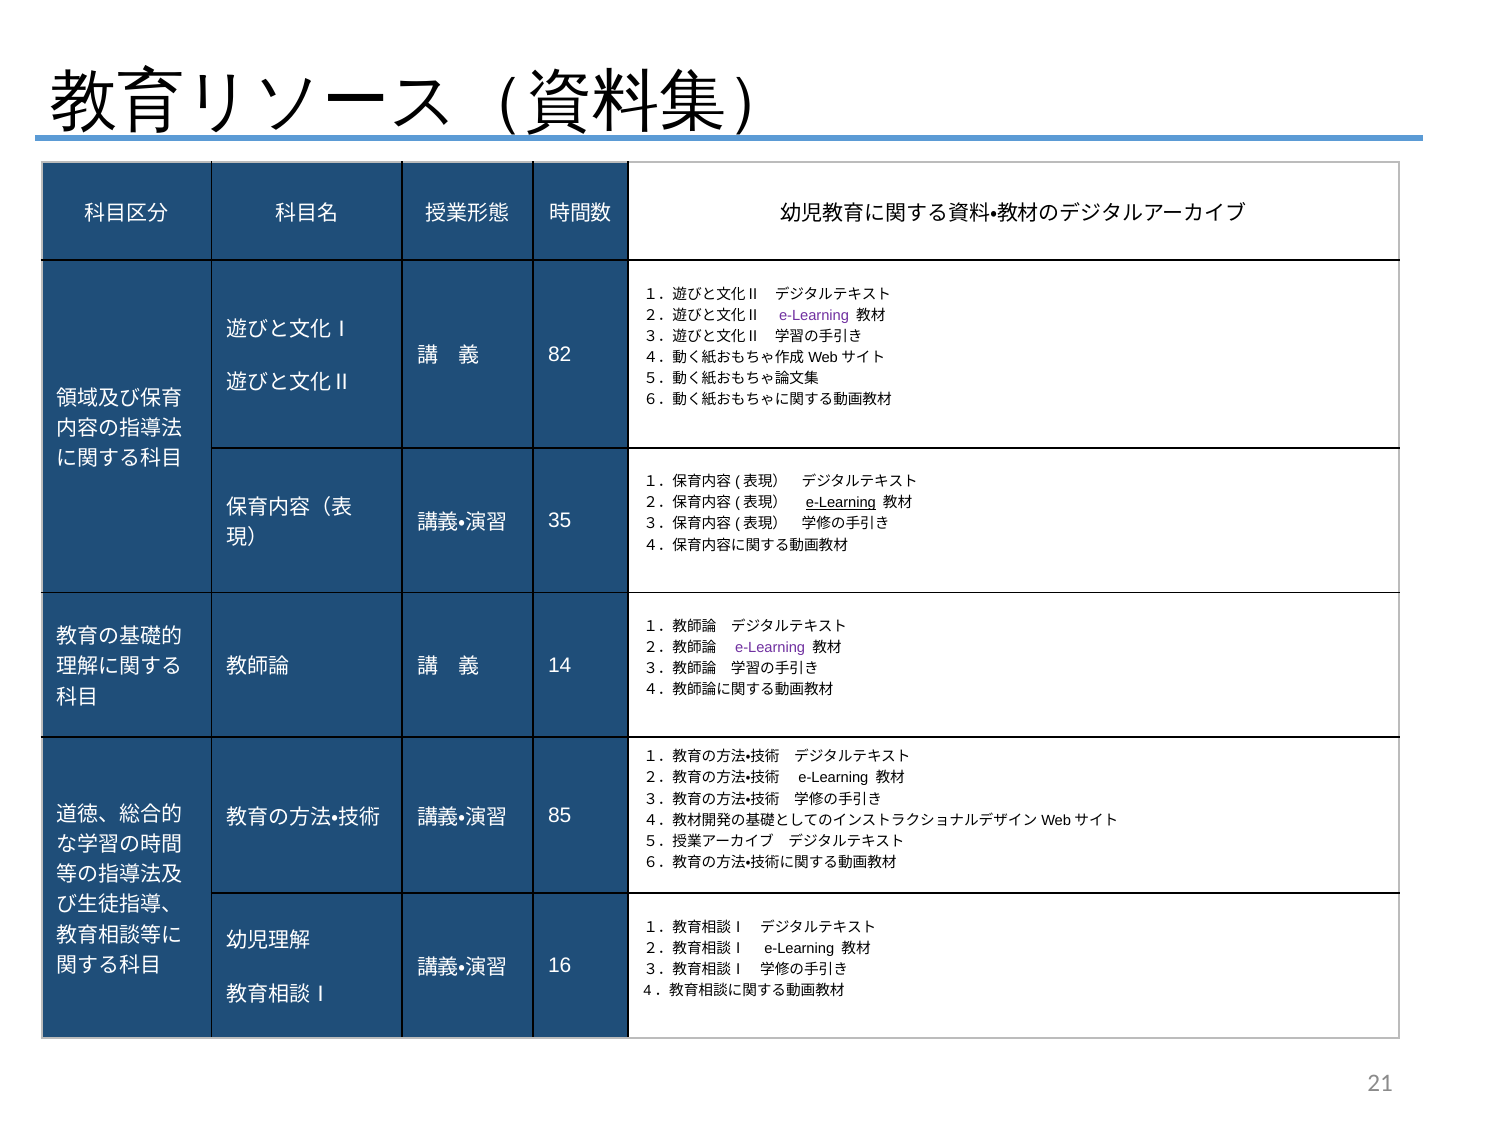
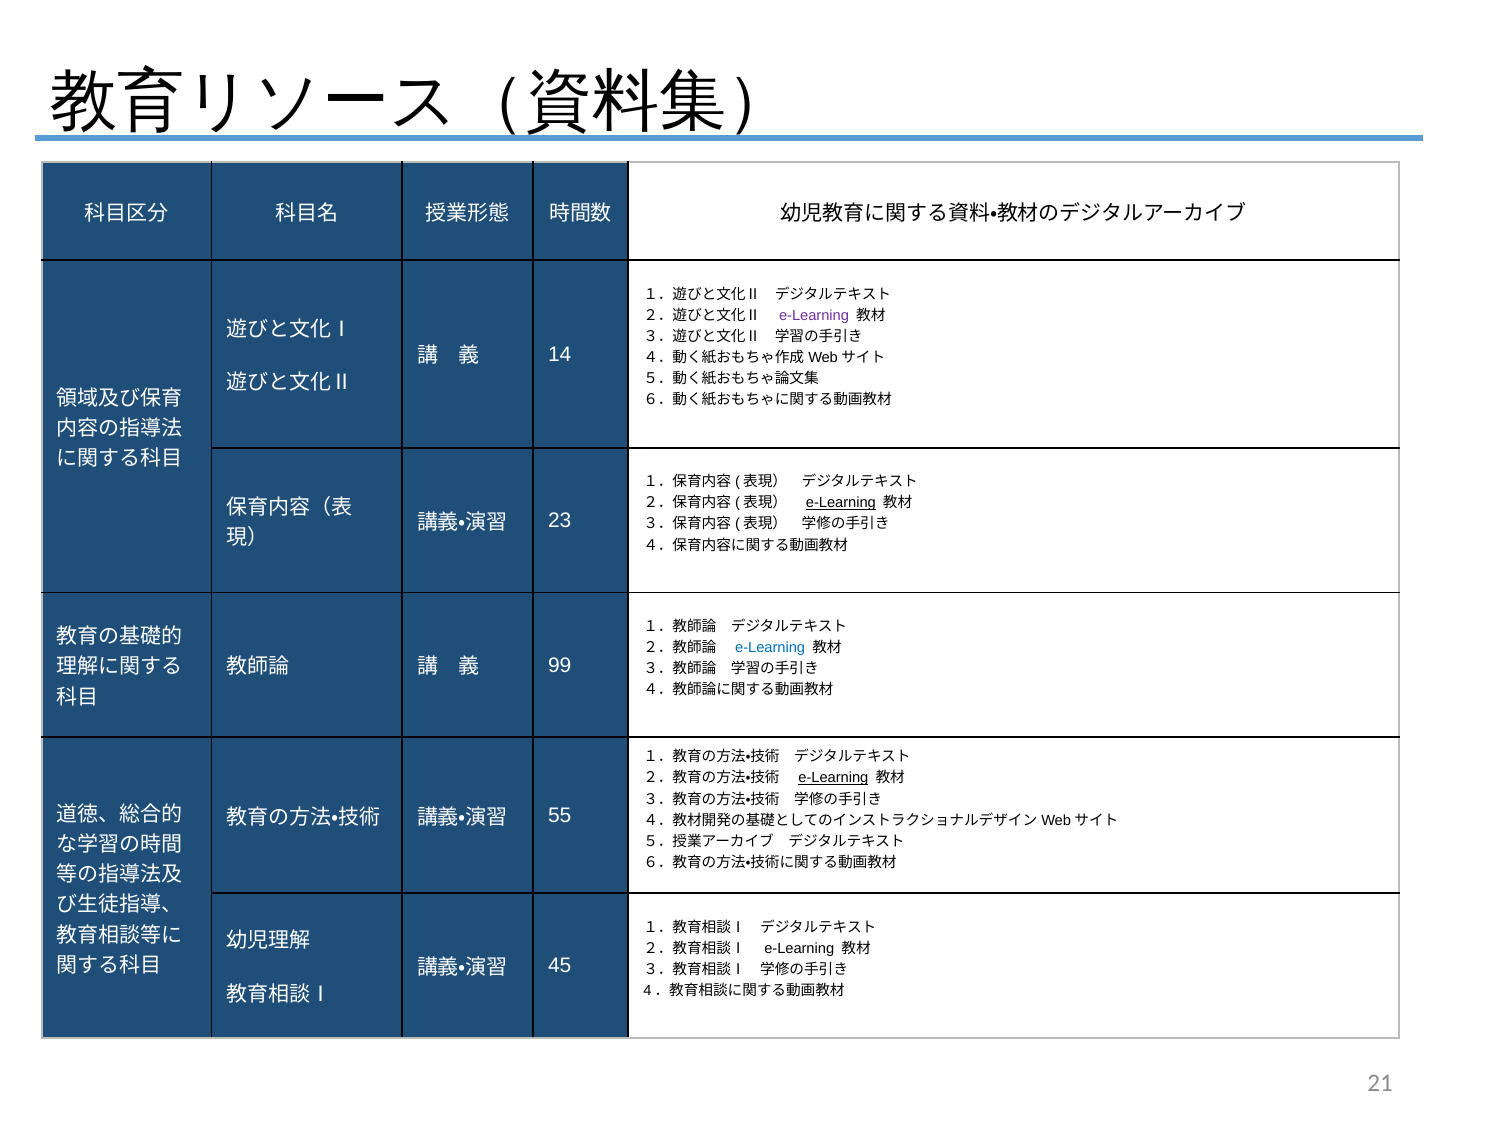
82: 82 -> 14 (560, 354)
35: 35 -> 23 (560, 520)
e-Learning colour: purple -> blue (770, 648)
14: 14 -> 99 (560, 665)
e-Learning underline: none -> present (833, 778)
85: 85 -> 55 (560, 816)
16: 16 -> 45 (560, 966)
